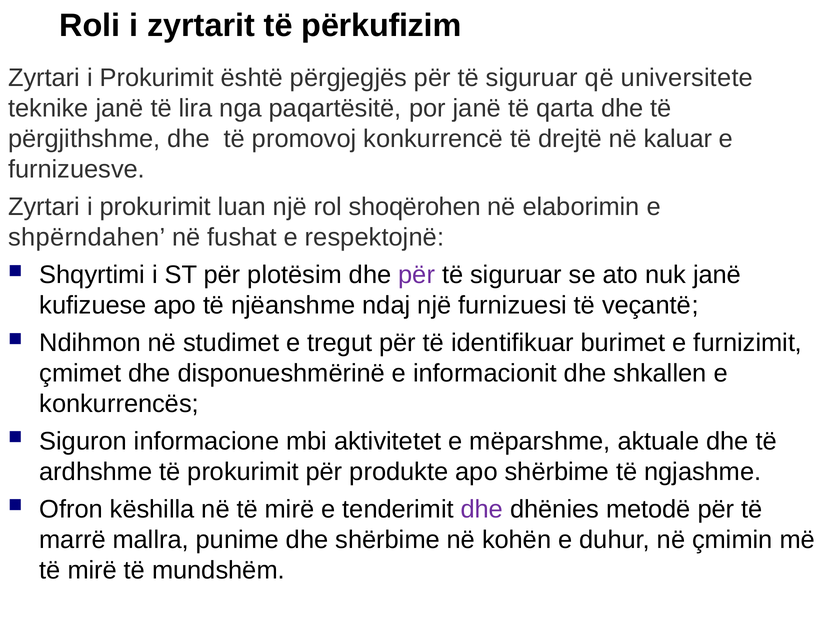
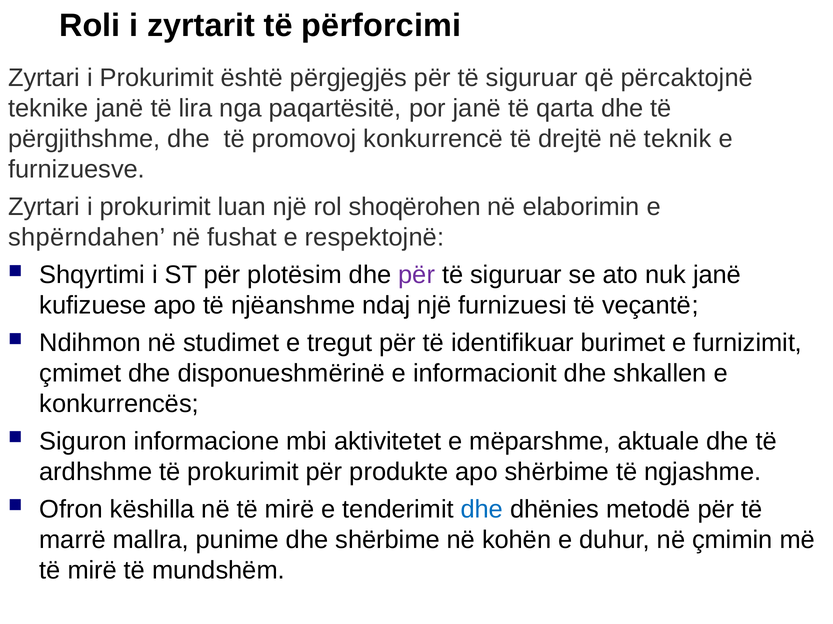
përkufizim: përkufizim -> përforcimi (381, 26)
universitete: universitete -> përcaktojnë (687, 78)
kaluar: kaluar -> teknik (678, 139)
dhe colour: purple -> blue (482, 510)
